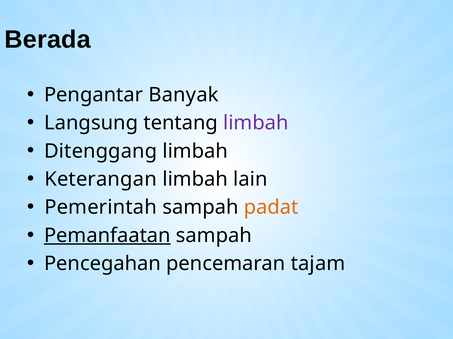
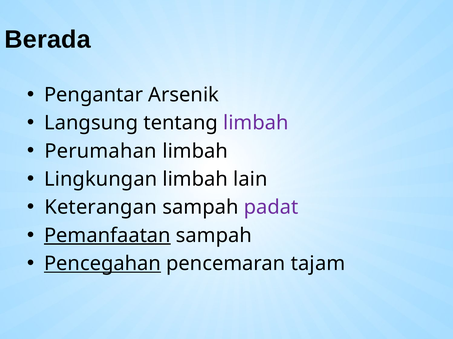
Banyak: Banyak -> Arsenik (184, 95)
Ditenggang: Ditenggang -> Perumahan (101, 151)
Keterangan: Keterangan -> Lingkungan (101, 180)
Pemerintah: Pemerintah -> Keterangan (101, 208)
padat colour: orange -> purple (271, 208)
Pencegahan underline: none -> present (103, 264)
